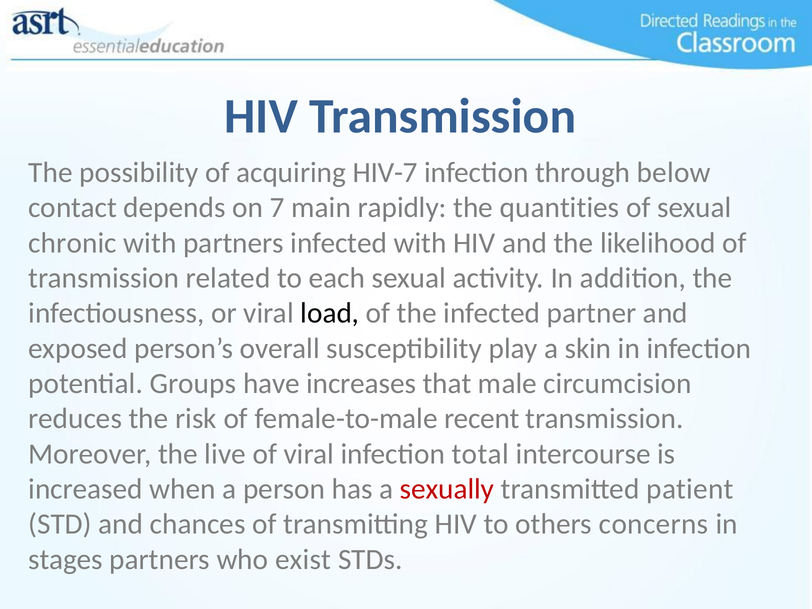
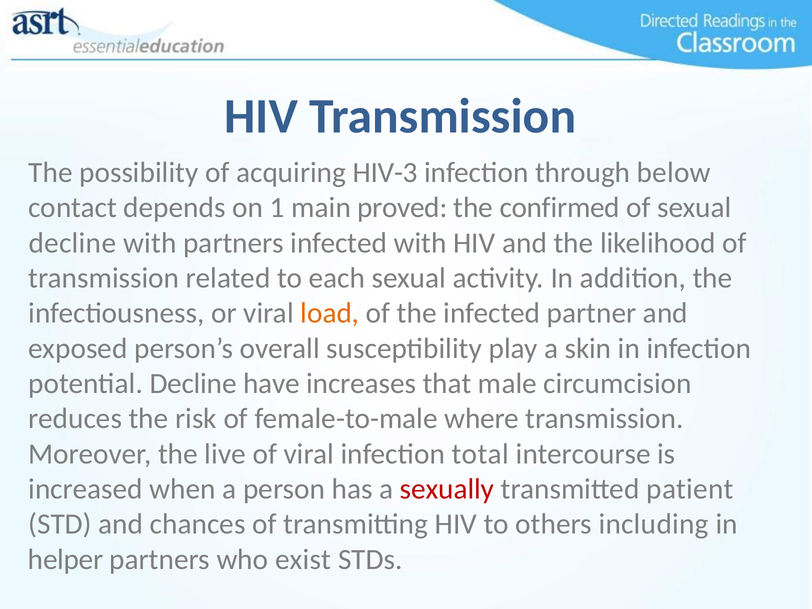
HIV-7: HIV-7 -> HIV-3 (385, 173)
7: 7 -> 1 (277, 208)
rapidly: rapidly -> proved (402, 208)
quantities: quantities -> confirmed (560, 208)
chronic: chronic -> decline (73, 243)
load colour: black -> orange (330, 313)
potential Groups: Groups -> Decline (193, 384)
recent: recent -> where (482, 419)
concerns: concerns -> including (654, 524)
stages: stages -> helper (66, 559)
